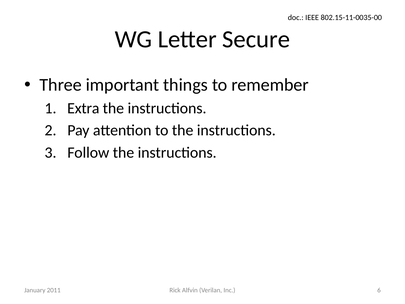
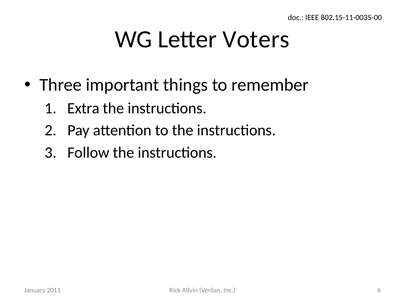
Secure: Secure -> Voters (256, 39)
